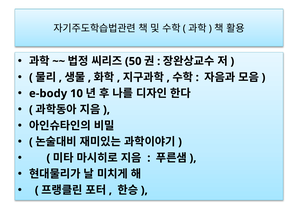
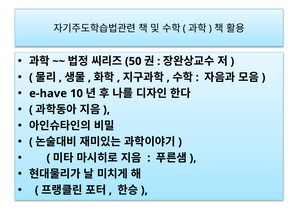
e-body: e-body -> e-have (48, 93)
